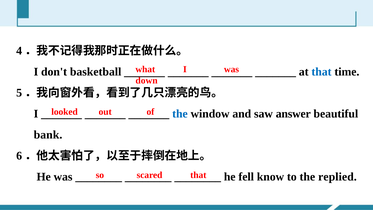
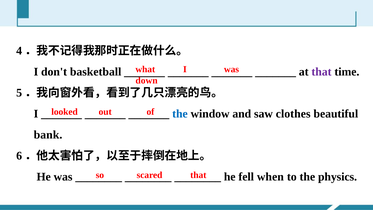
that colour: blue -> purple (322, 72)
answer: answer -> clothes (293, 114)
know: know -> when (270, 177)
replied: replied -> physics (338, 177)
